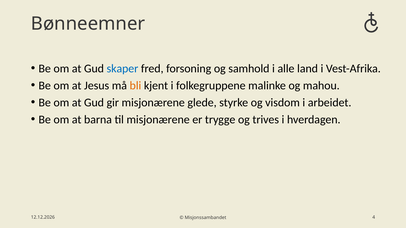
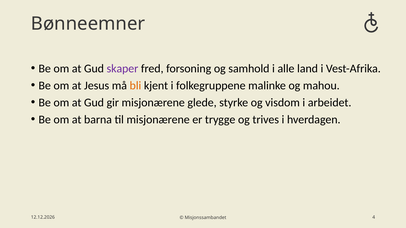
skaper colour: blue -> purple (122, 69)
